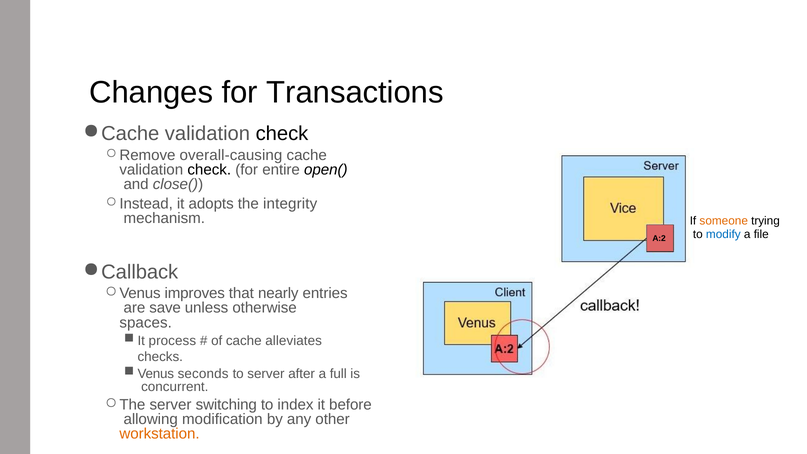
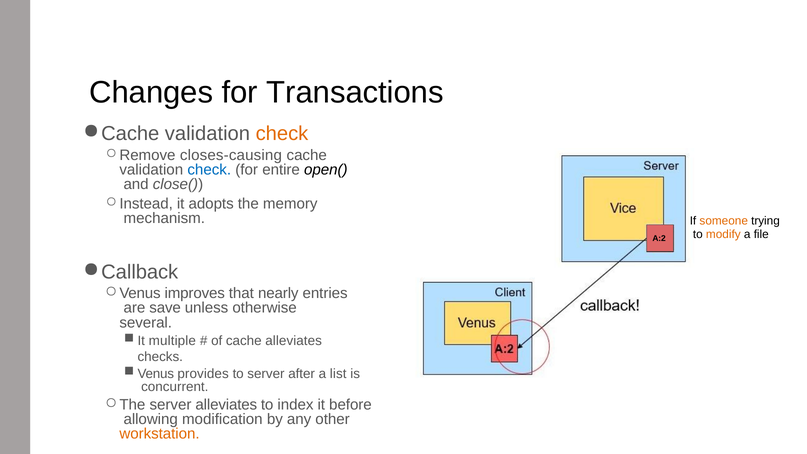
check colour: black -> orange (282, 133)
overall-causing: overall-causing -> closes-causing (231, 155)
check colour: black -> blue (209, 170)
integrity: integrity -> memory (290, 204)
modify colour: blue -> orange (723, 235)
spaces: spaces -> several (146, 323)
process: process -> multiple (172, 341)
seconds: seconds -> provides (203, 374)
full: full -> list (338, 374)
server switching: switching -> alleviates (226, 405)
